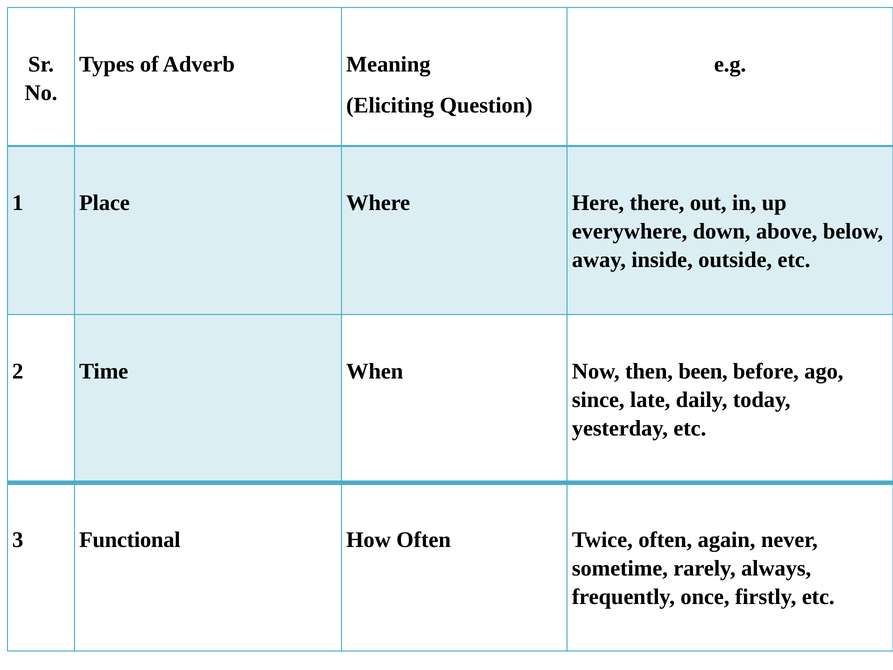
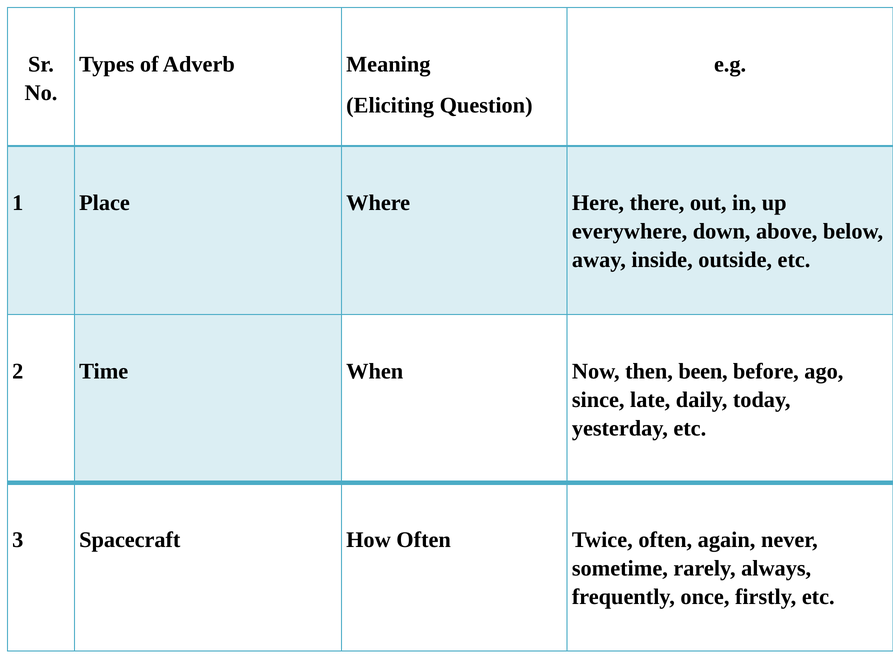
Functional: Functional -> Spacecraft (130, 540)
